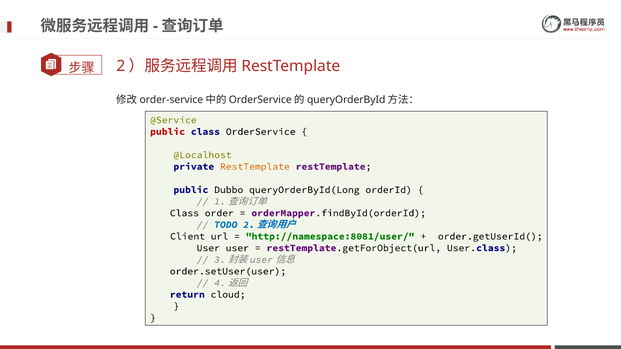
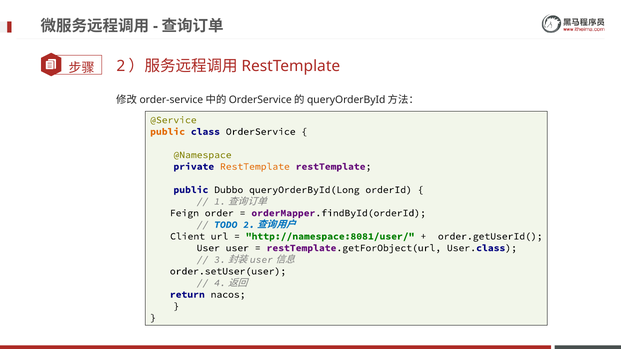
public colour: red -> orange (168, 132)
@Localhost: @Localhost -> @Namespace (203, 155)
Class: Class -> Feign (184, 213)
cloud: cloud -> nacos (228, 295)
